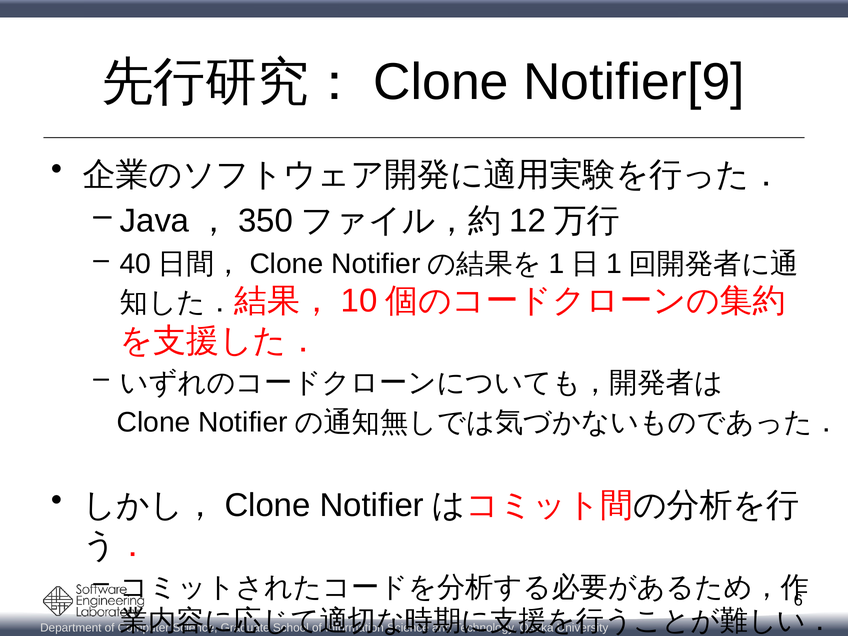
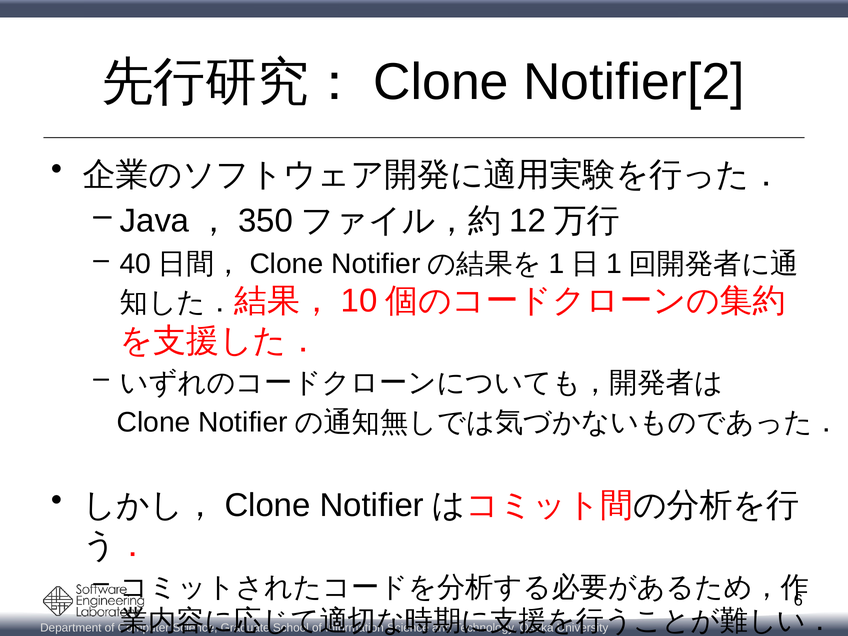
Notifier[9: Notifier[9 -> Notifier[2 (634, 82)
